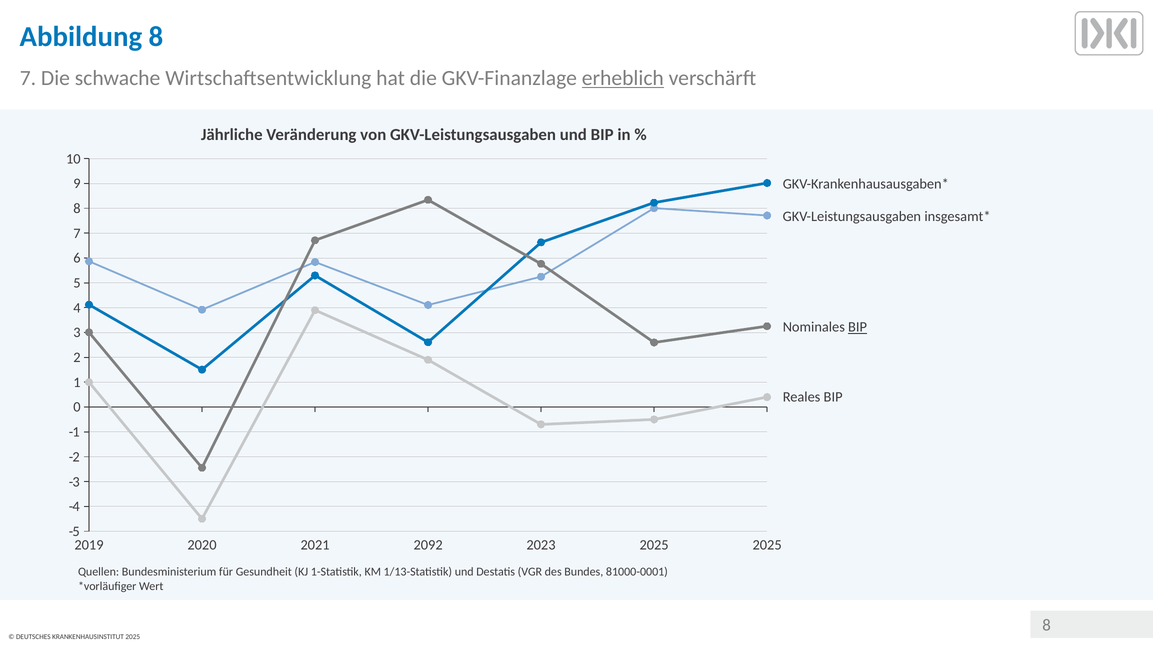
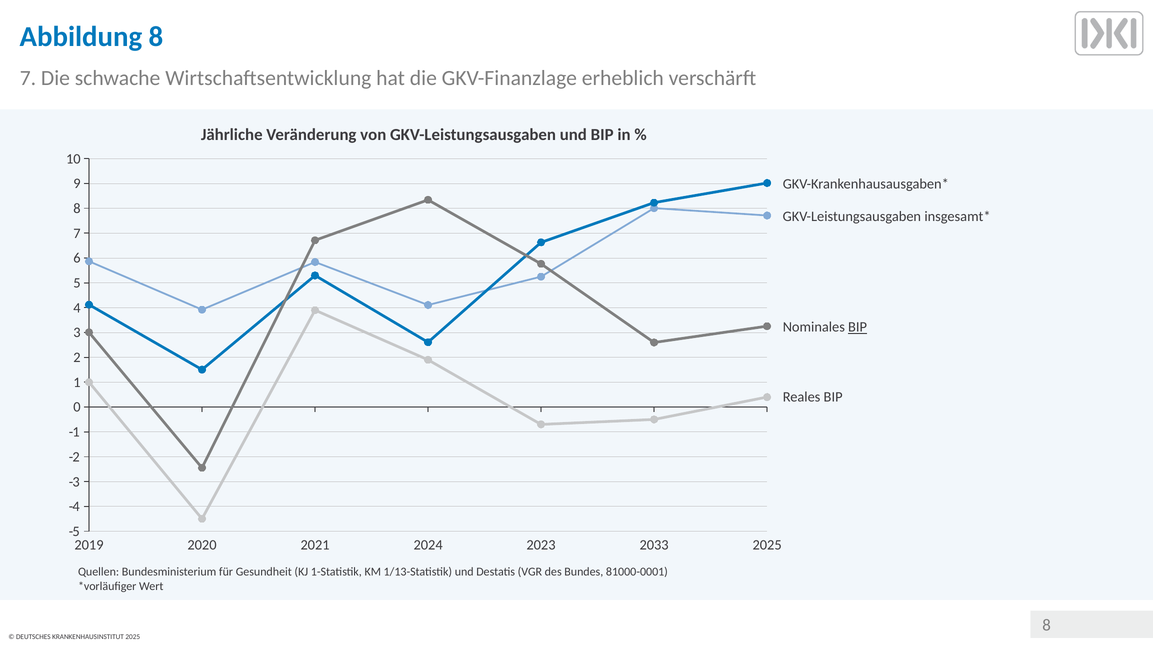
erheblich underline: present -> none (623, 78)
2092: 2092 -> 2024 (428, 545)
2023 2025: 2025 -> 2033 (654, 545)
